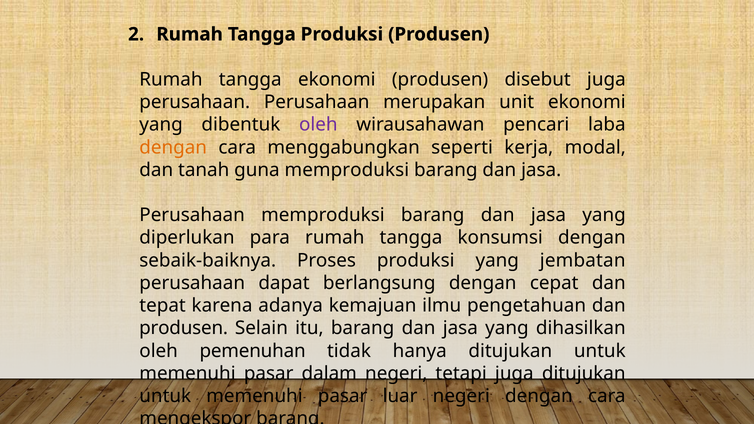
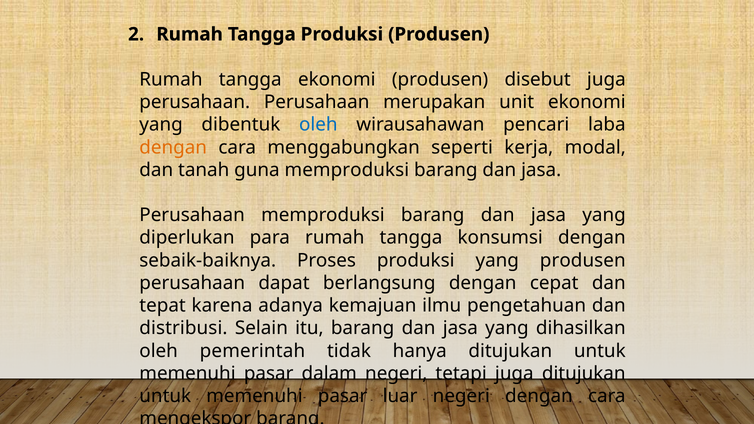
oleh colour: purple -> blue (318, 125)
yang jembatan: jembatan -> produsen (583, 260)
produsen: produsen -> distribusi (183, 328)
pemenuhan: pemenuhan -> pemerintah (252, 351)
